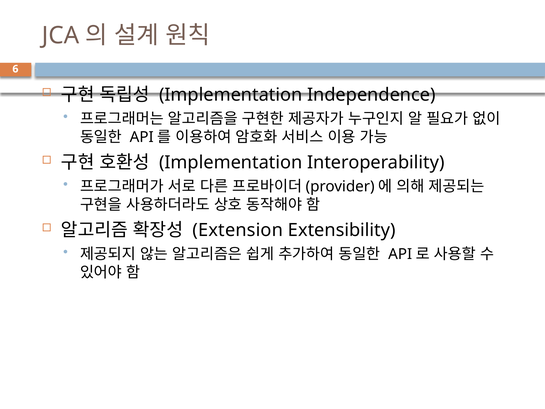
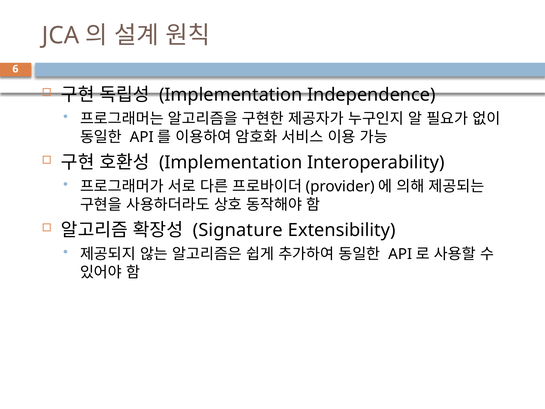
Extension: Extension -> Signature (238, 230)
